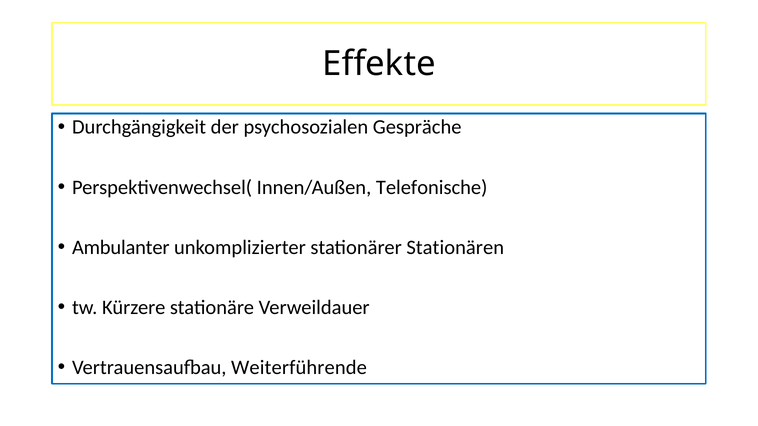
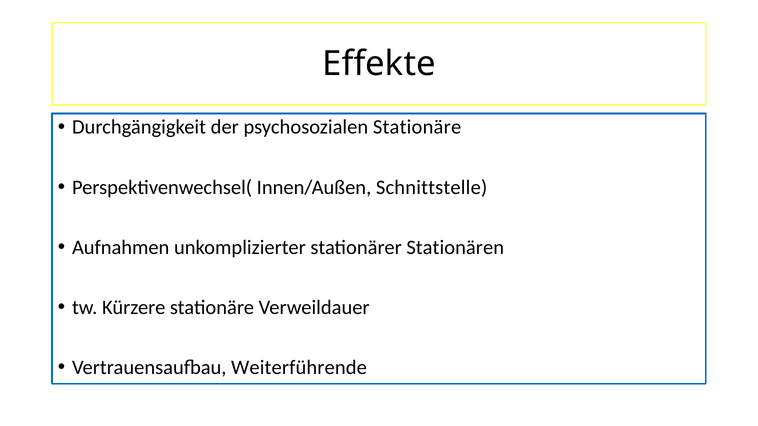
psychosozialen Gespräche: Gespräche -> Stationäre (417, 127)
Telefonische: Telefonische -> Schnittstelle (432, 187)
Ambulanter: Ambulanter -> Aufnahmen (121, 248)
